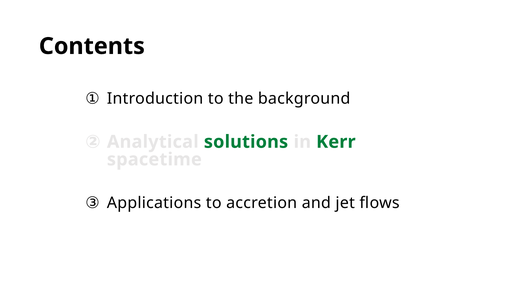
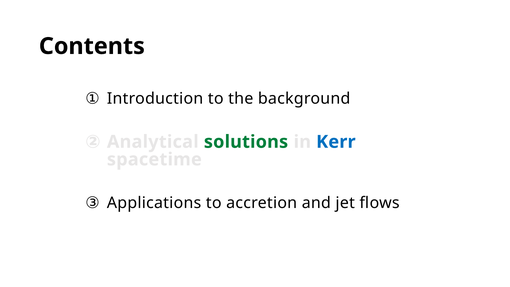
Kerr colour: green -> blue (336, 142)
